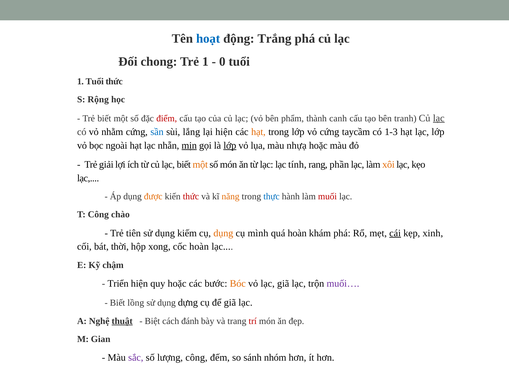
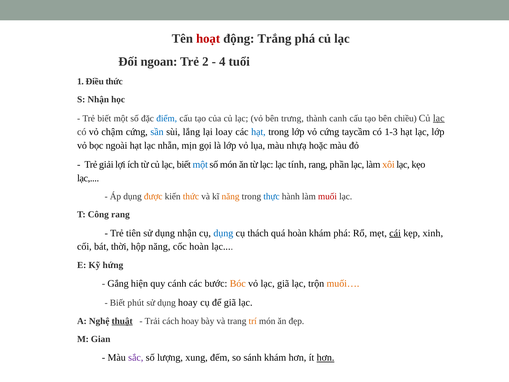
hoạt colour: blue -> red (208, 39)
chong: chong -> ngoan (159, 62)
Trẻ 1: 1 -> 2 (205, 62)
0: 0 -> 4 (222, 62)
1 Tuổi: Tuổi -> Điều (95, 81)
S Rộng: Rộng -> Nhận (98, 99)
điểm colour: red -> blue (167, 118)
phẩm: phẩm -> trưng (292, 118)
tranh: tranh -> chiều (405, 118)
nhằm: nhằm -> chậm (112, 132)
lại hiện: hiện -> loay (224, 132)
hạt colour: orange -> blue (258, 132)
mịn underline: present -> none (189, 145)
lớp underline: present -> none (230, 145)
một colour: orange -> blue (200, 164)
thức colour: red -> orange (191, 196)
Công chào: chào -> rang (120, 214)
dụng kiếm: kiếm -> nhận (187, 233)
dụng colour: orange -> blue (223, 233)
mình: mình -> thách (258, 233)
hộp xong: xong -> năng (159, 247)
chậm: chậm -> hứng (113, 265)
Triển: Triển -> Gắng (118, 284)
quy hoặc: hoặc -> cánh (177, 284)
muối… colour: purple -> orange (343, 284)
lồng: lồng -> phút (136, 303)
dụng dựng: dựng -> hoay (188, 302)
Biệt: Biệt -> Trải (152, 321)
cách đánh: đánh -> hoay (190, 321)
trí colour: red -> orange (253, 321)
lượng công: công -> xung (197, 357)
sánh nhóm: nhóm -> khám (275, 357)
hơn underline: none -> present (326, 357)
